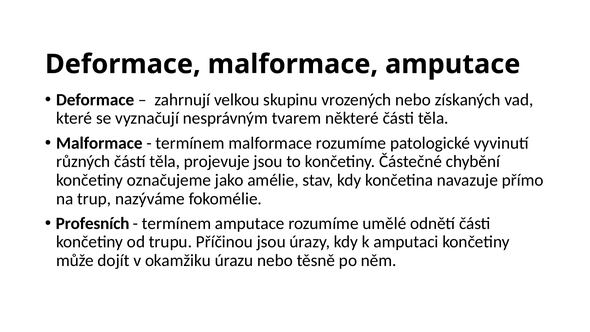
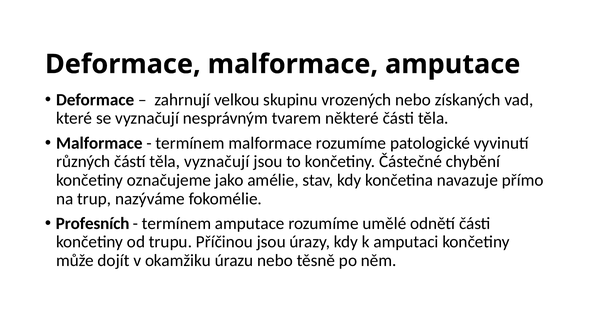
těla projevuje: projevuje -> vyznačují (217, 162)
